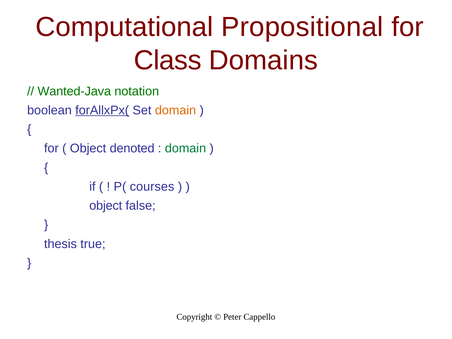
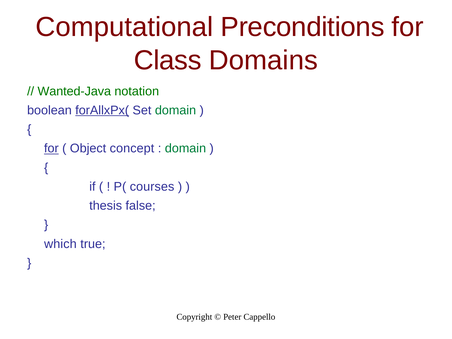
Propositional: Propositional -> Preconditions (303, 27)
domain colour: orange -> green (176, 110)
for underline: none -> present (51, 149)
denoted: denoted -> concept (132, 149)
object: object -> thesis (106, 206)
thesis: thesis -> which (60, 244)
